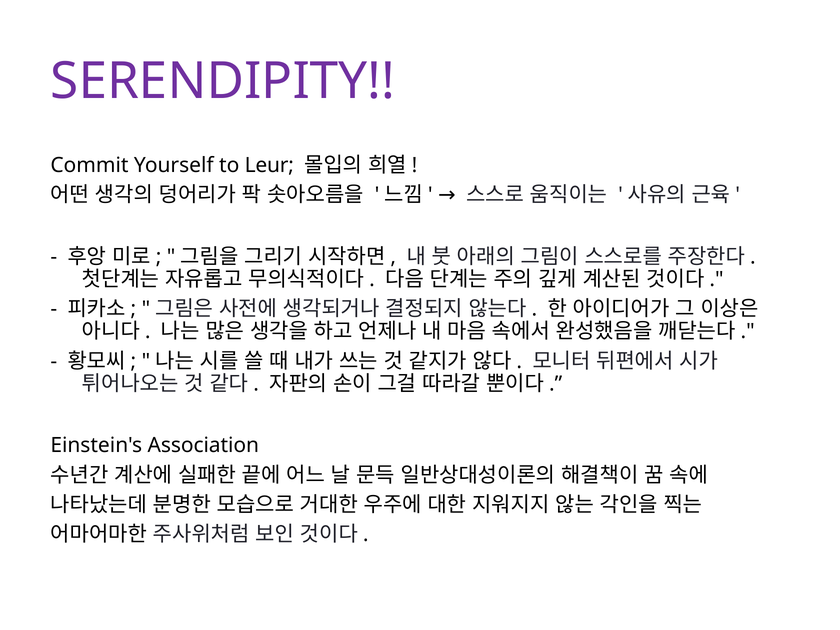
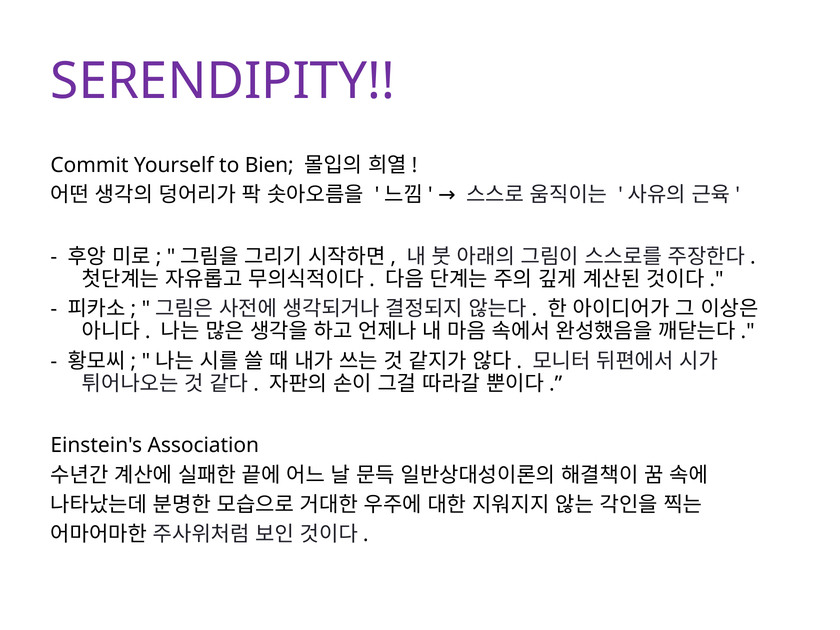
Leur: Leur -> Bien (269, 165)
